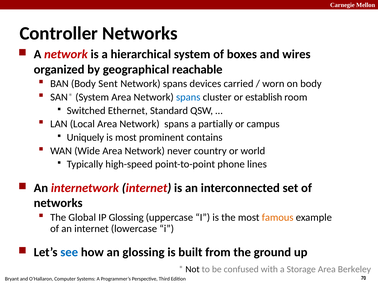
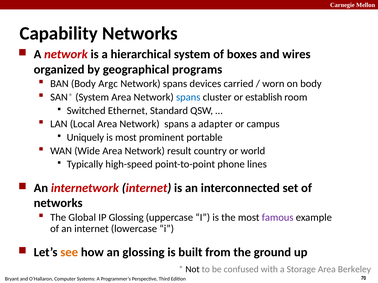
Controller: Controller -> Capability (59, 34)
reachable: reachable -> programs (197, 70)
Sent: Sent -> Argc (108, 84)
partially: partially -> adapter (215, 124)
contains: contains -> portable (205, 138)
never: never -> result (179, 151)
famous colour: orange -> purple (278, 218)
see colour: blue -> orange (69, 253)
